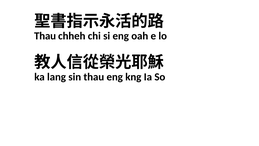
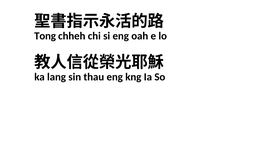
Thau: Thau -> Tong (45, 36)
